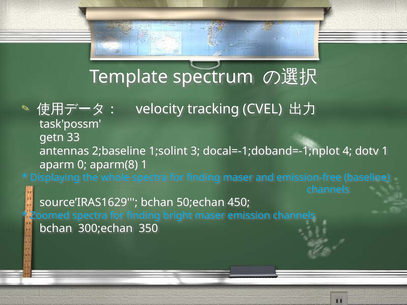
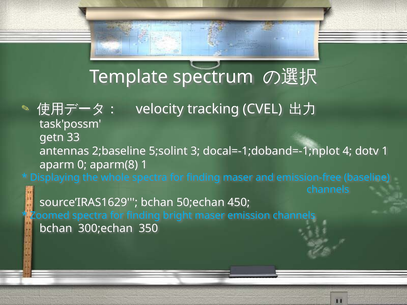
1;solint: 1;solint -> 5;solint (168, 151)
